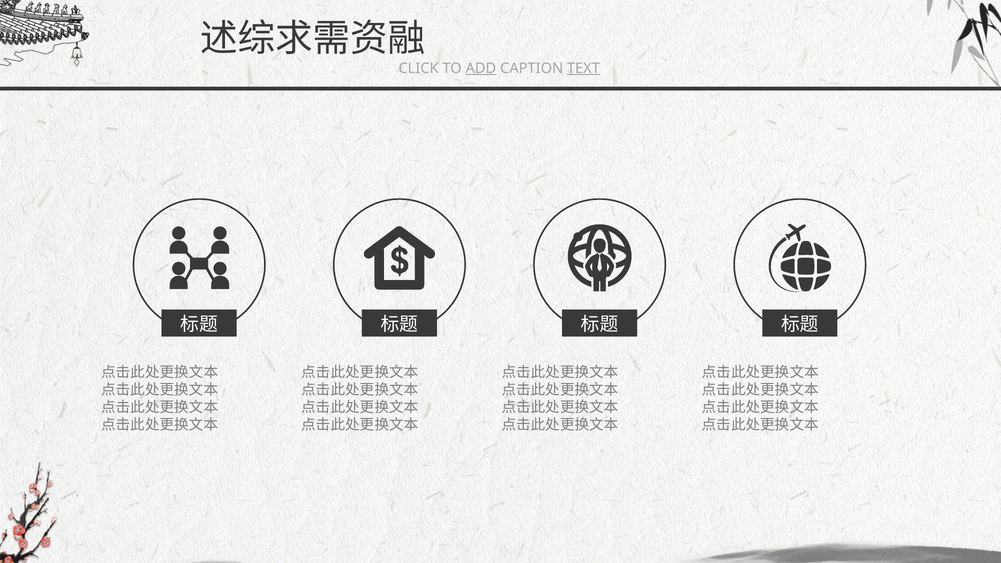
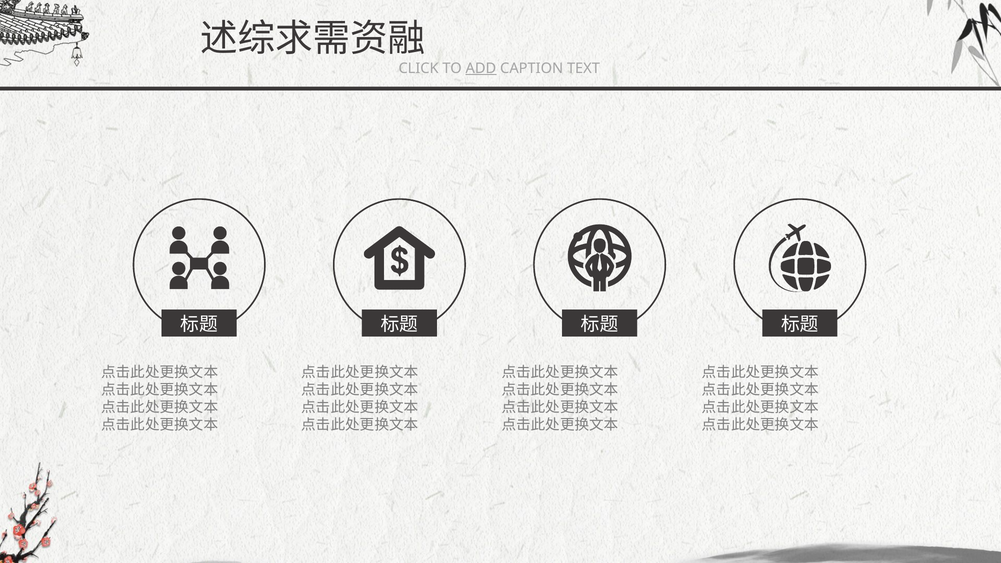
TEXT underline: present -> none (583, 68)
